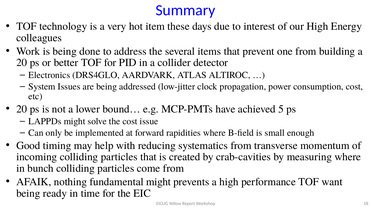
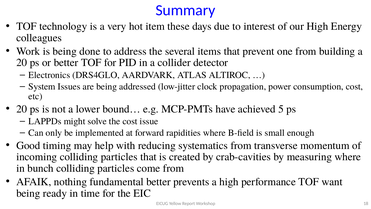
fundamental might: might -> better (158, 181)
